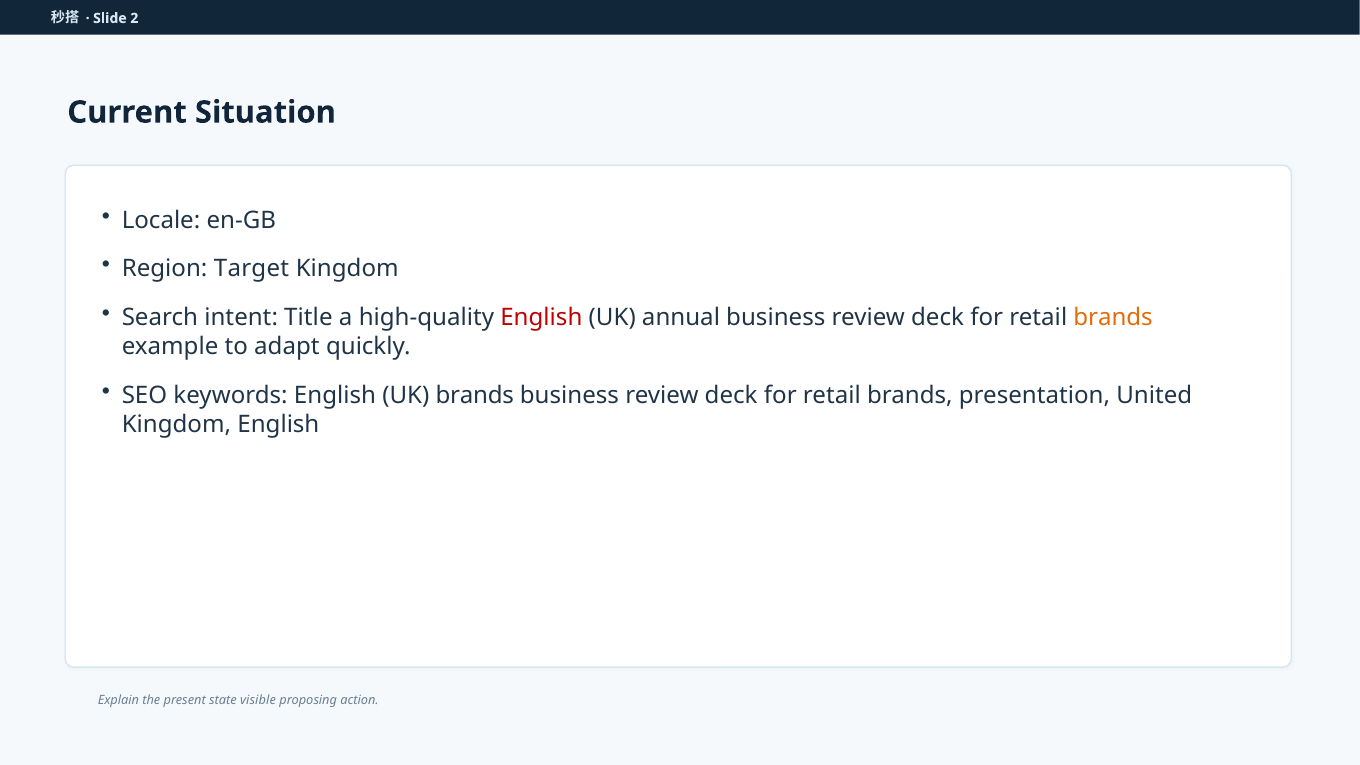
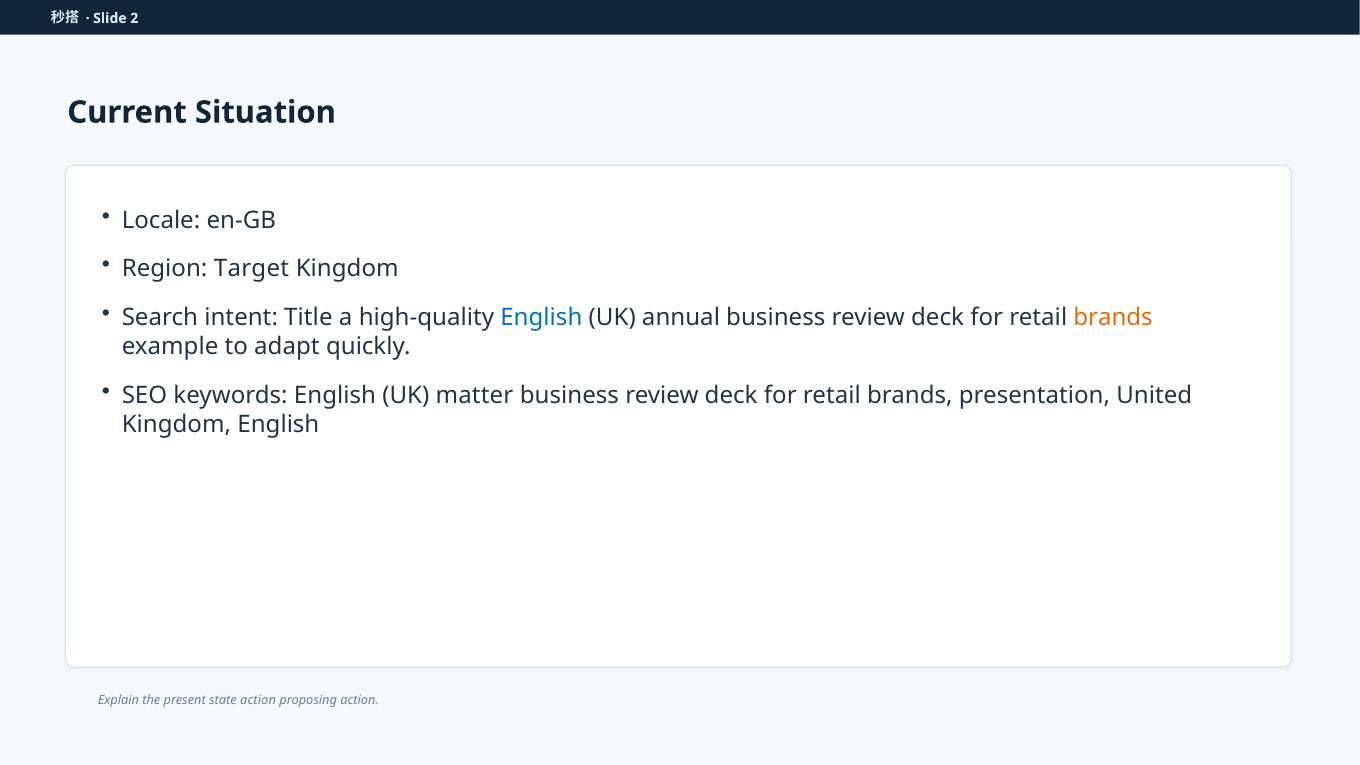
English colour: red -> blue (541, 318)
UK brands: brands -> matter (474, 395)
state visible: visible -> action (258, 701)
